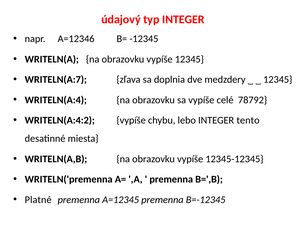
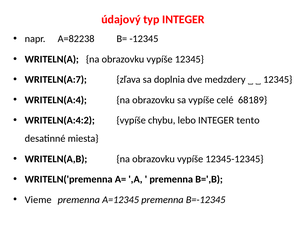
A=12346: A=12346 -> A=82238 (76, 39)
78792: 78792 -> 68189 (253, 100)
Platné: Platné -> Vieme (38, 200)
